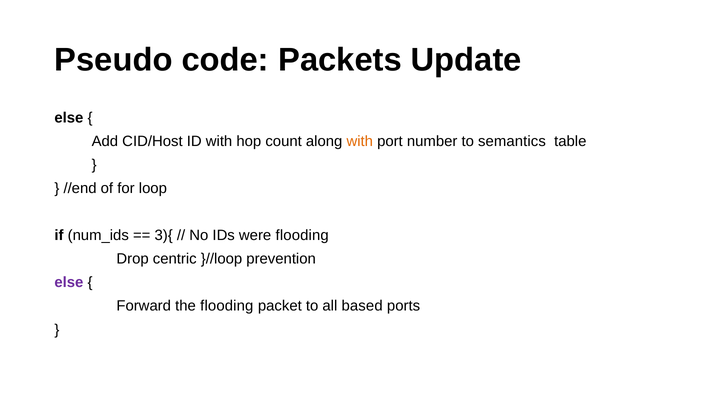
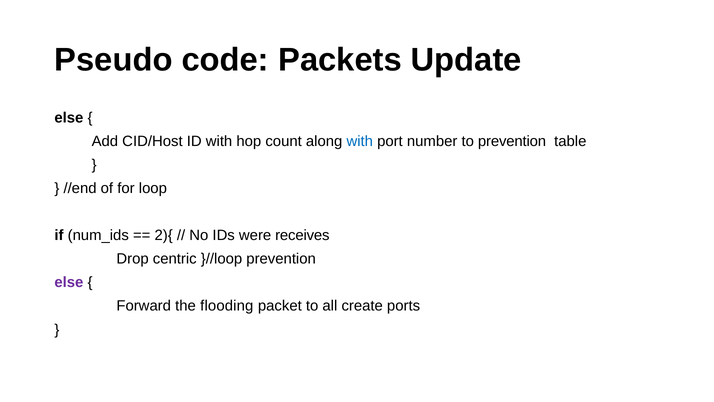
with colour: orange -> blue (360, 141)
to semantics: semantics -> prevention (512, 141)
3){: 3){ -> 2){ (164, 235)
were flooding: flooding -> receives (302, 235)
based: based -> create (362, 306)
